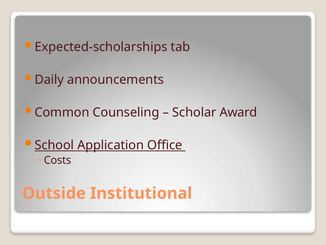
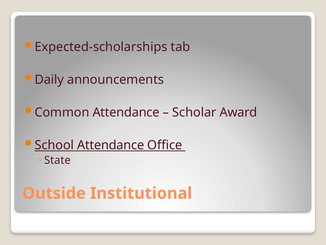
Common Counseling: Counseling -> Attendance (126, 112)
School Application: Application -> Attendance (111, 145)
Costs: Costs -> State (57, 160)
